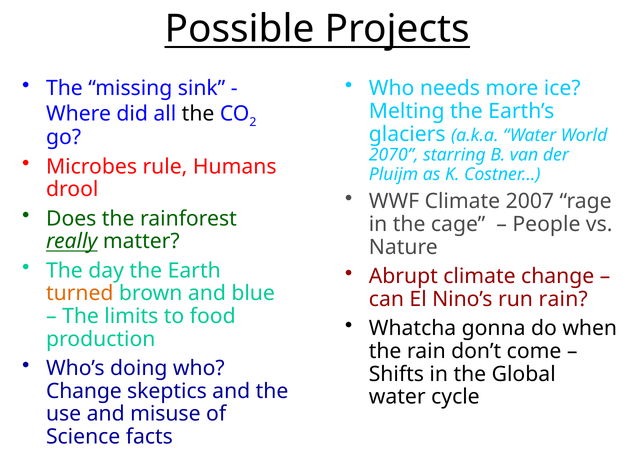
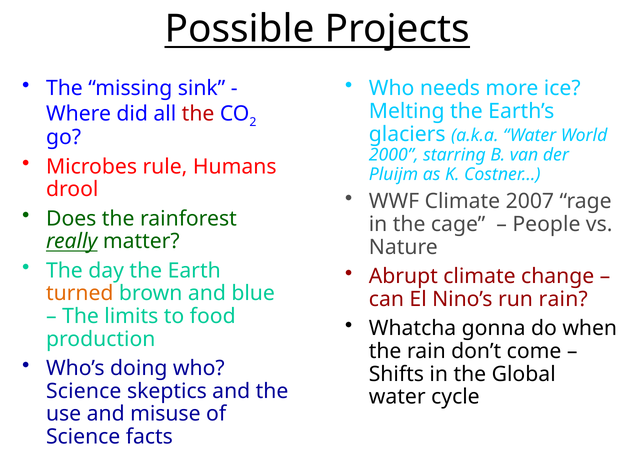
the colour: black -> red (198, 114)
2070: 2070 -> 2000 (394, 155)
Change: Change -> Science (84, 391)
